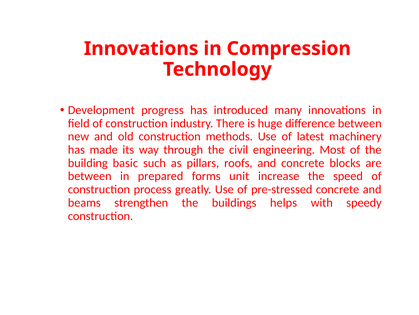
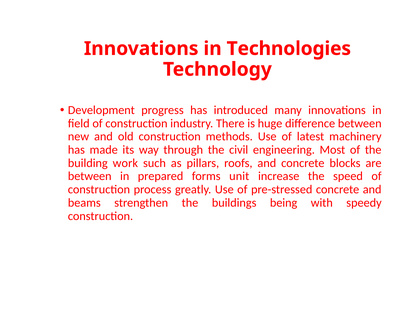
Compression: Compression -> Technologies (289, 48)
basic: basic -> work (125, 163)
helps: helps -> being (284, 202)
